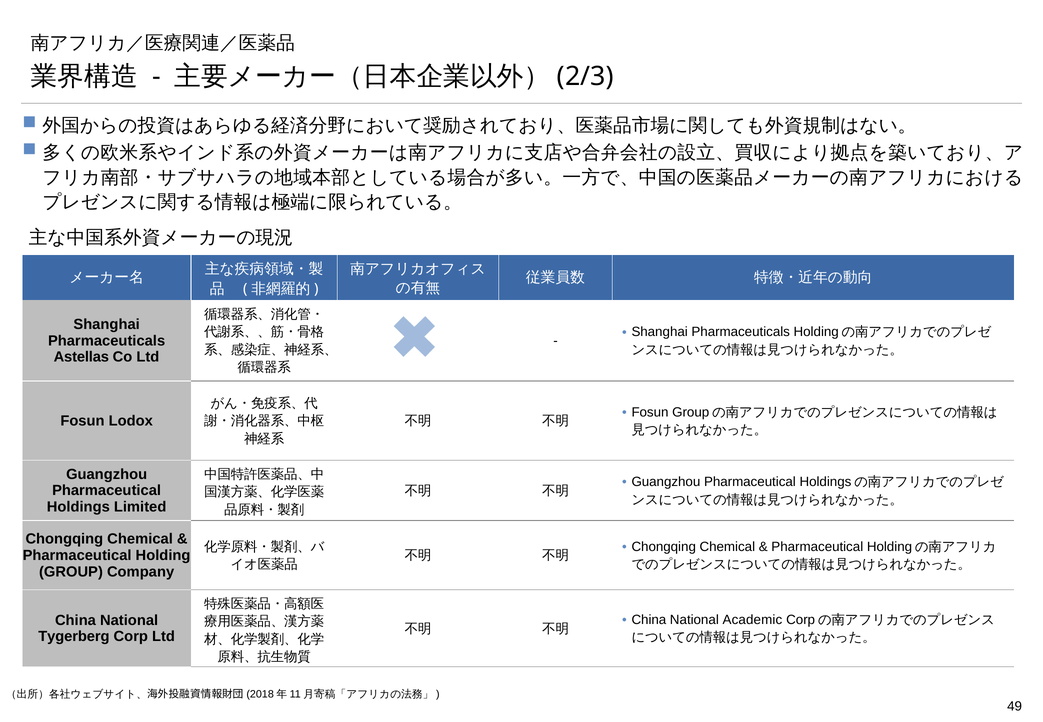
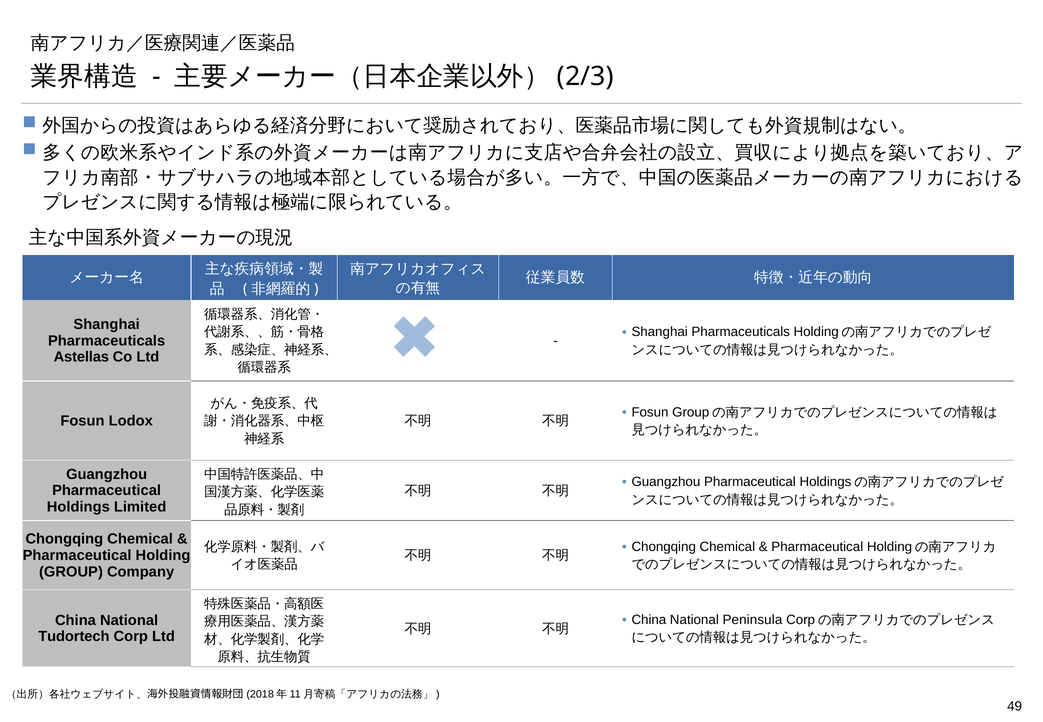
Academic: Academic -> Peninsula (752, 620)
Tygerberg: Tygerberg -> Tudortech (74, 637)
